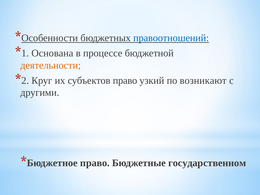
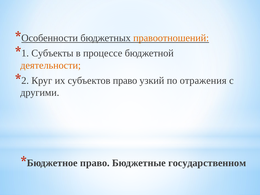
правоотношений colour: blue -> orange (171, 38)
Основана: Основана -> Субъекты (52, 53)
возникают: возникают -> отражения (203, 81)
